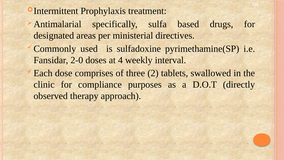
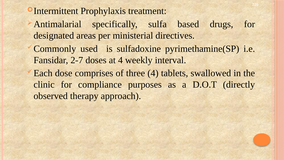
2-0: 2-0 -> 2-7 (77, 60)
three 2: 2 -> 4 (153, 73)
